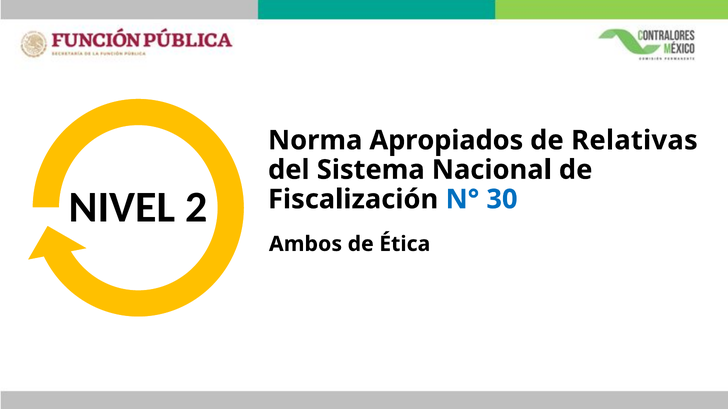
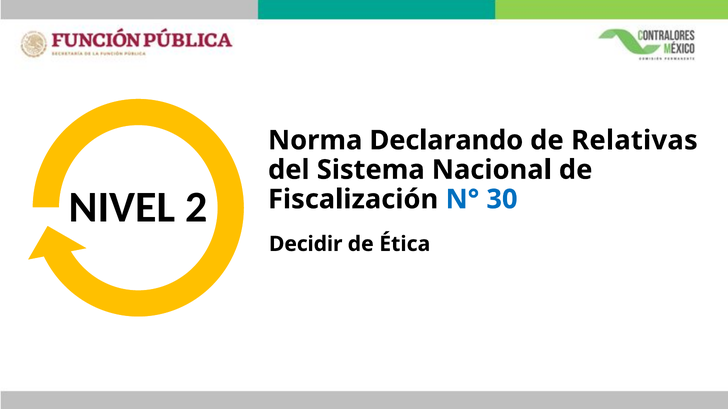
Apropiados: Apropiados -> Declarando (446, 141)
Ambos: Ambos -> Decidir (306, 244)
